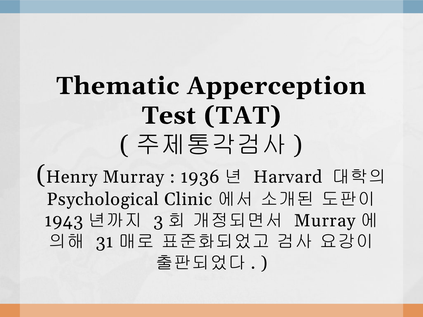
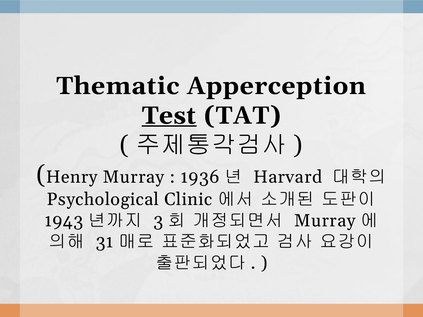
Test underline: none -> present (169, 116)
